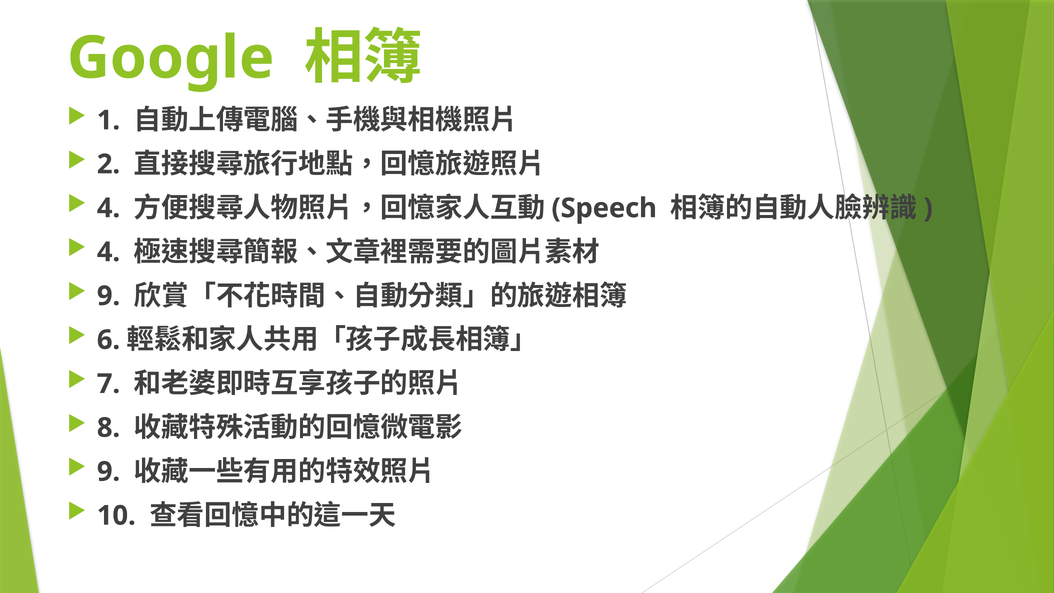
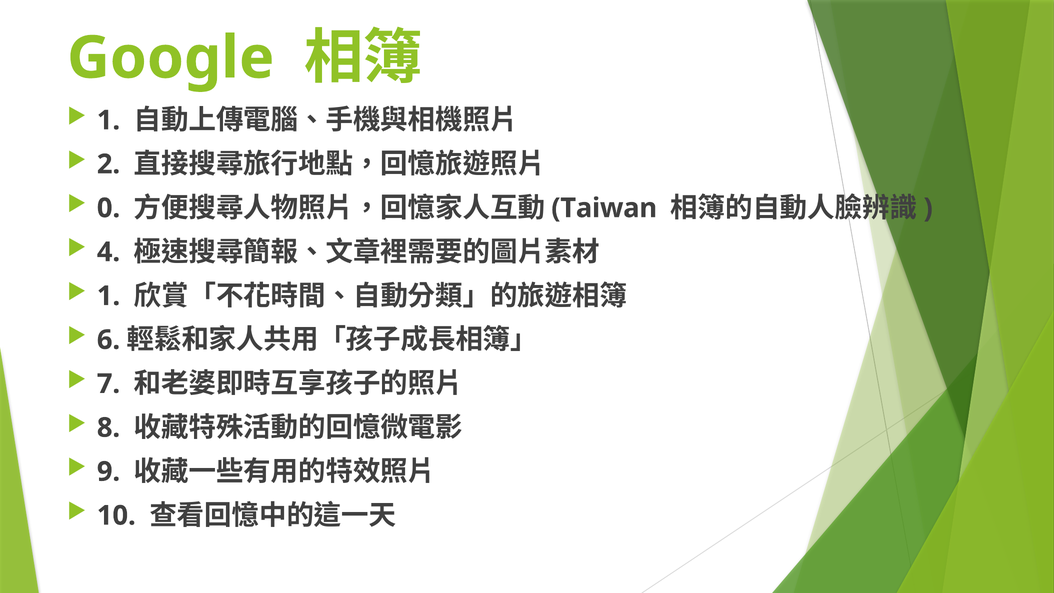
4: 4 -> 0 (109, 208)
Speech: Speech -> Taiwan (604, 208)
9: 9 -> 1 (109, 296)
